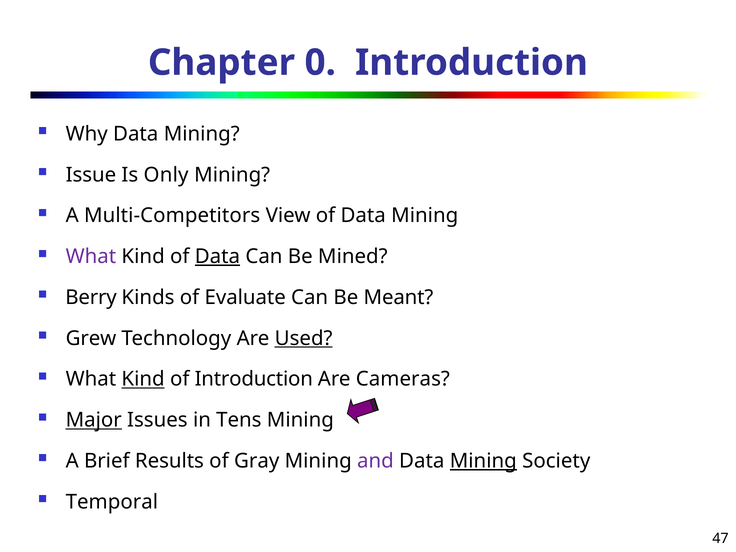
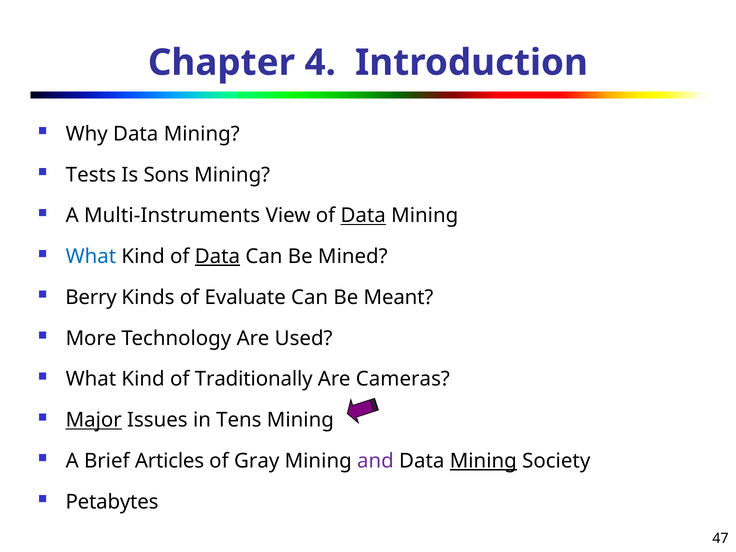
0: 0 -> 4 (320, 63)
Issue: Issue -> Tests (91, 175)
Only: Only -> Sons (166, 175)
Multi-Competitors: Multi-Competitors -> Multi-Instruments (172, 216)
Data underline: none -> present (363, 216)
What colour: purple -> blue (91, 257)
Grew: Grew -> More (91, 338)
Used underline: present -> none (304, 338)
Kind underline: present -> none (143, 379)
of Introduction: Introduction -> Traditionally (254, 379)
Results: Results -> Articles (170, 461)
Temporal: Temporal -> Petabytes (112, 502)
